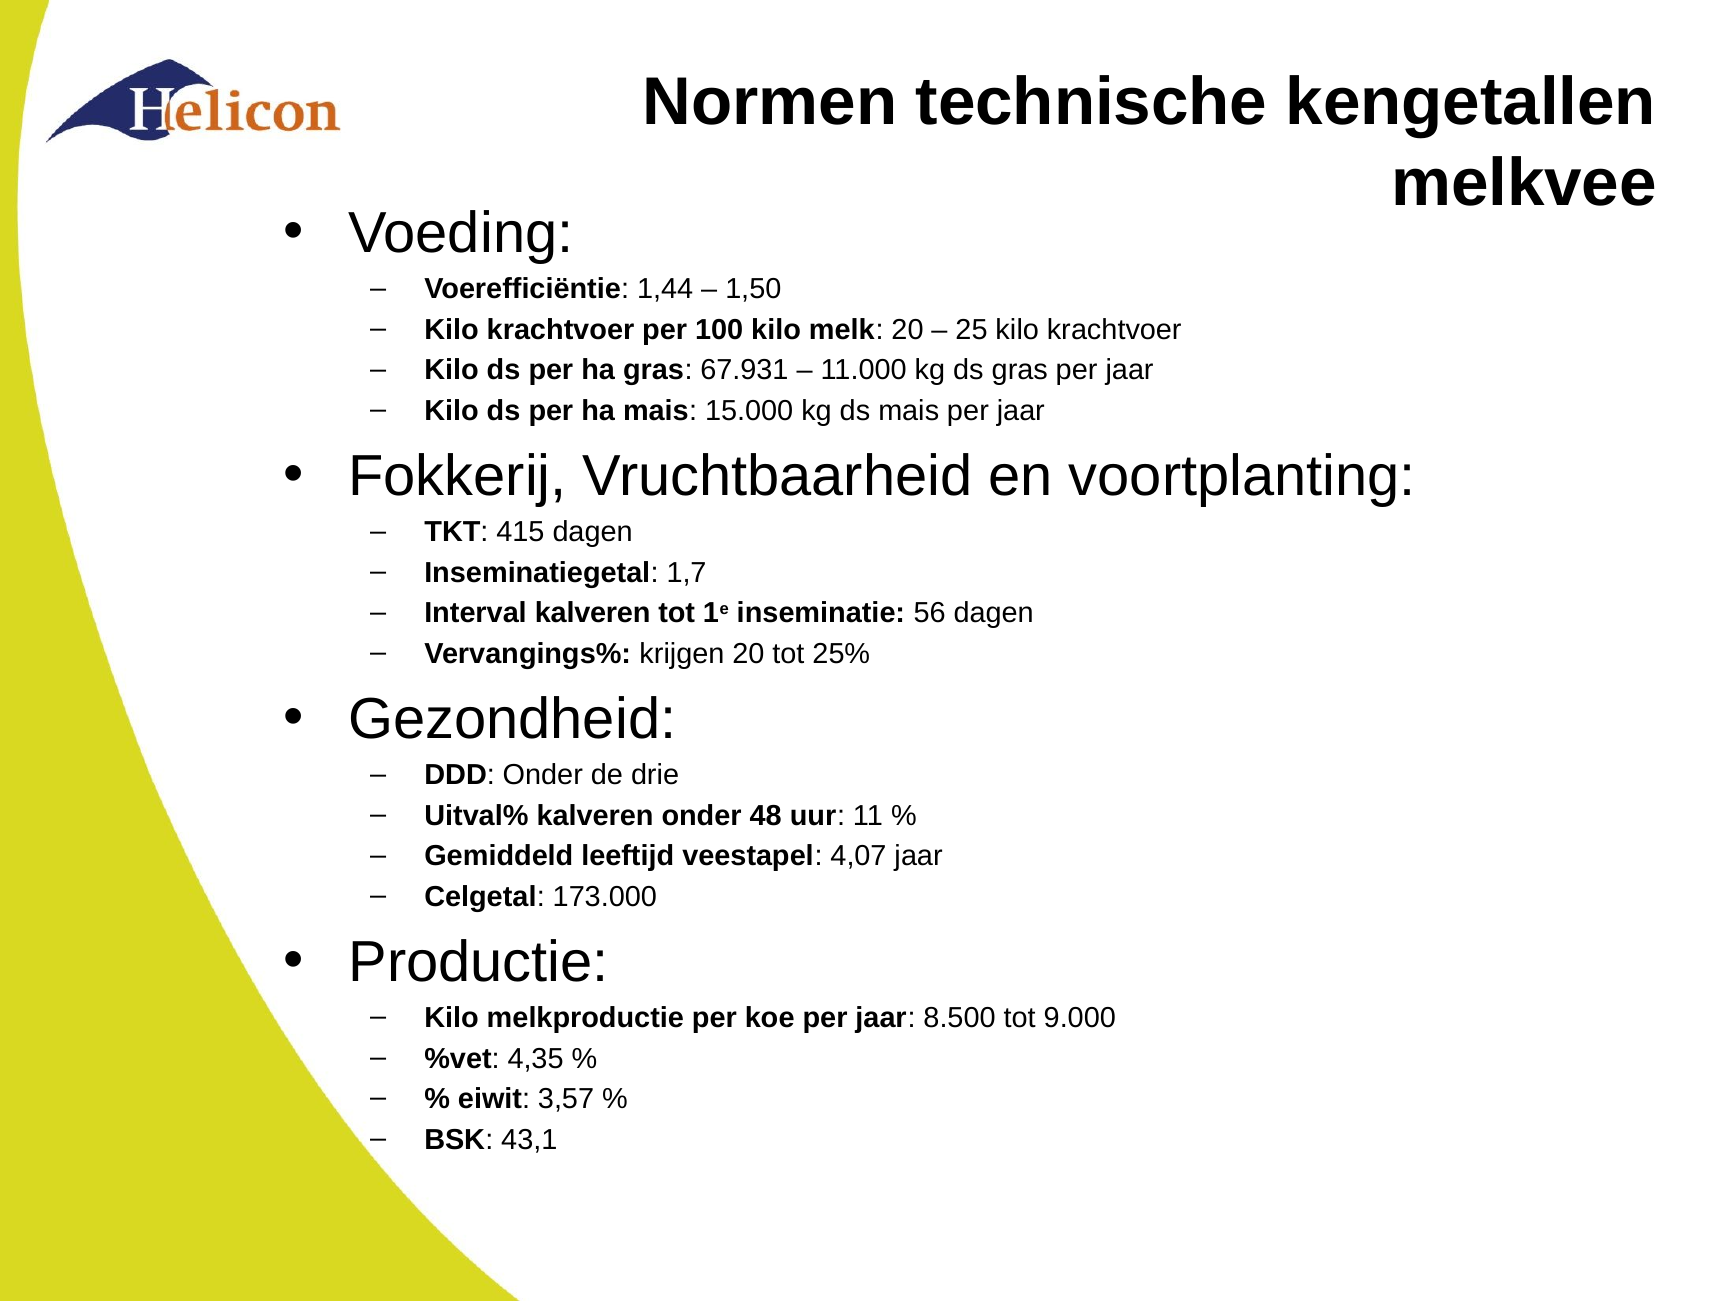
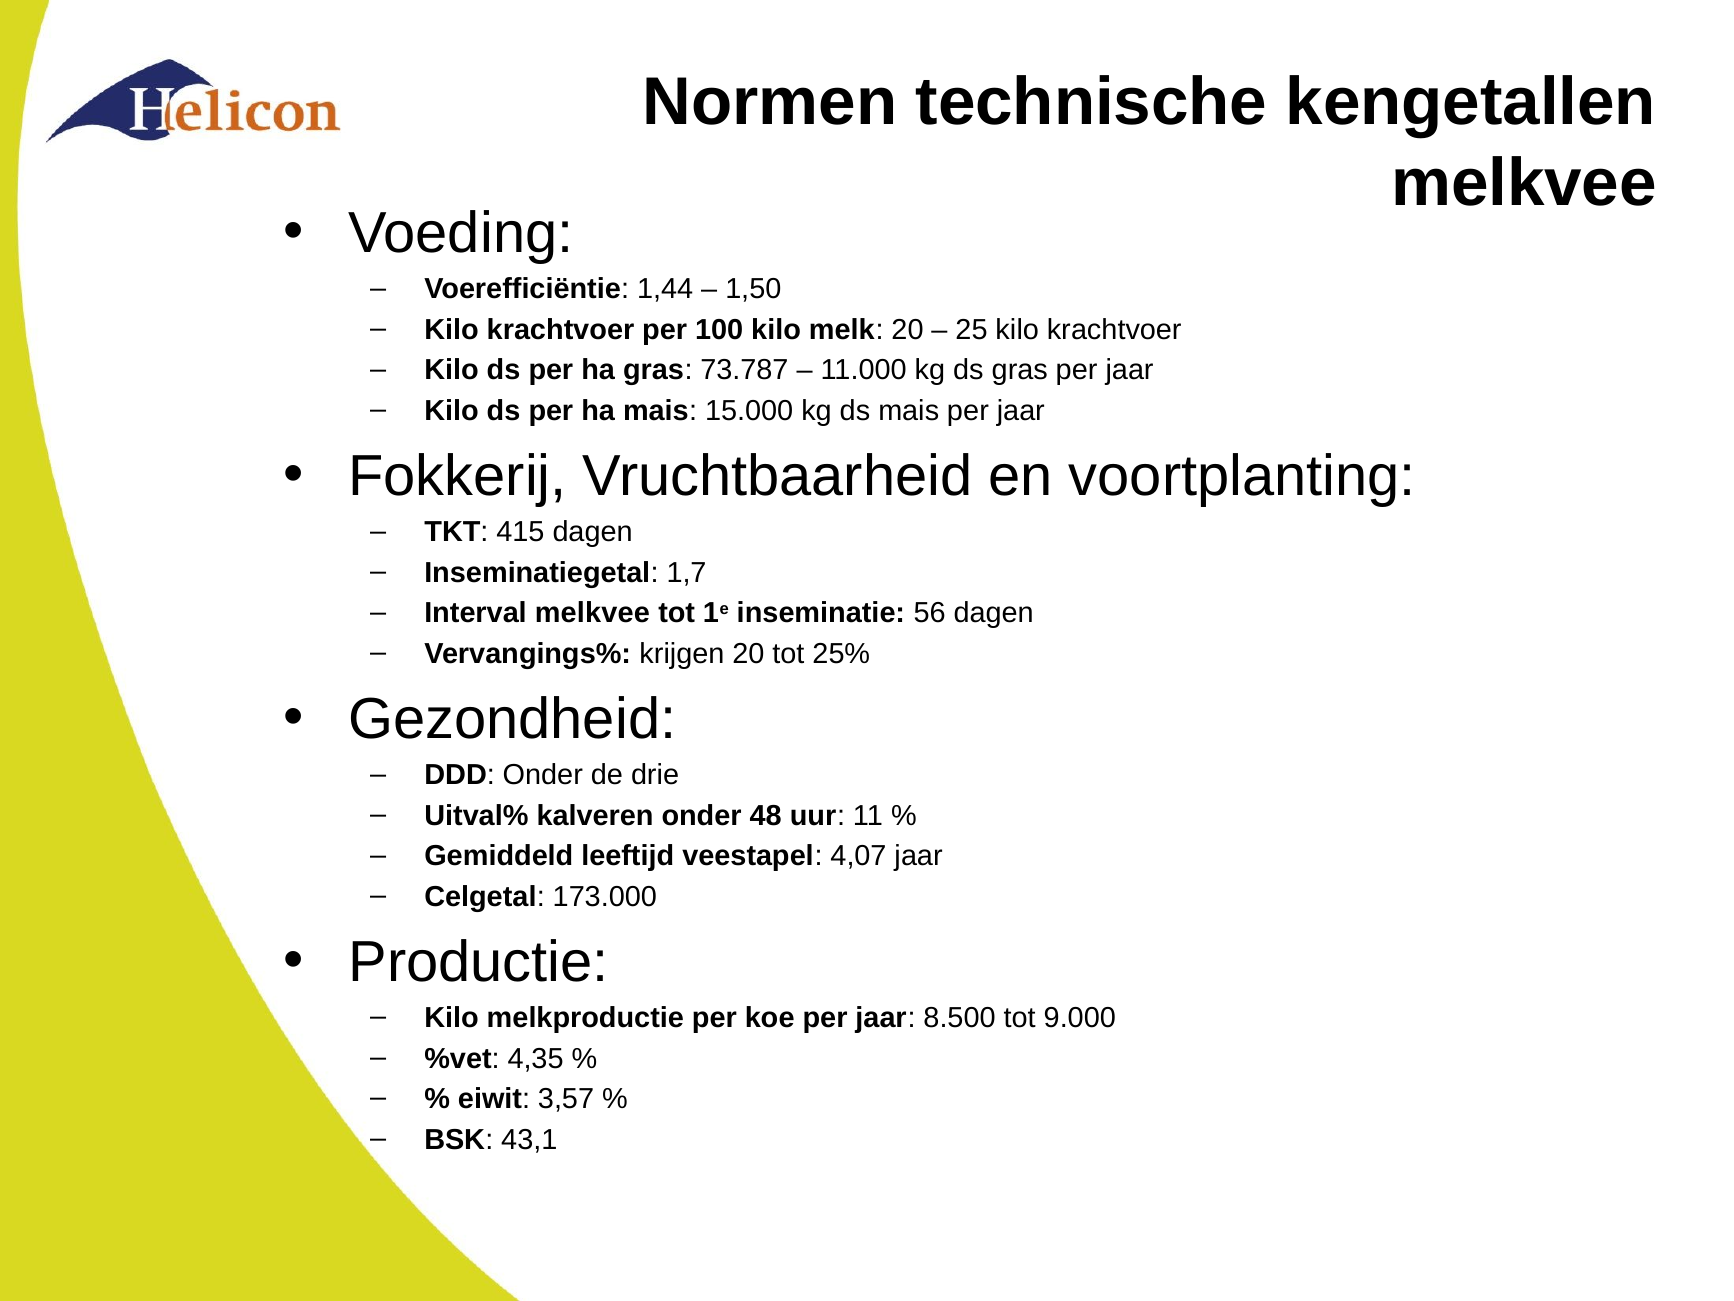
67.931: 67.931 -> 73.787 (744, 370)
Interval kalveren: kalveren -> melkvee (592, 613)
